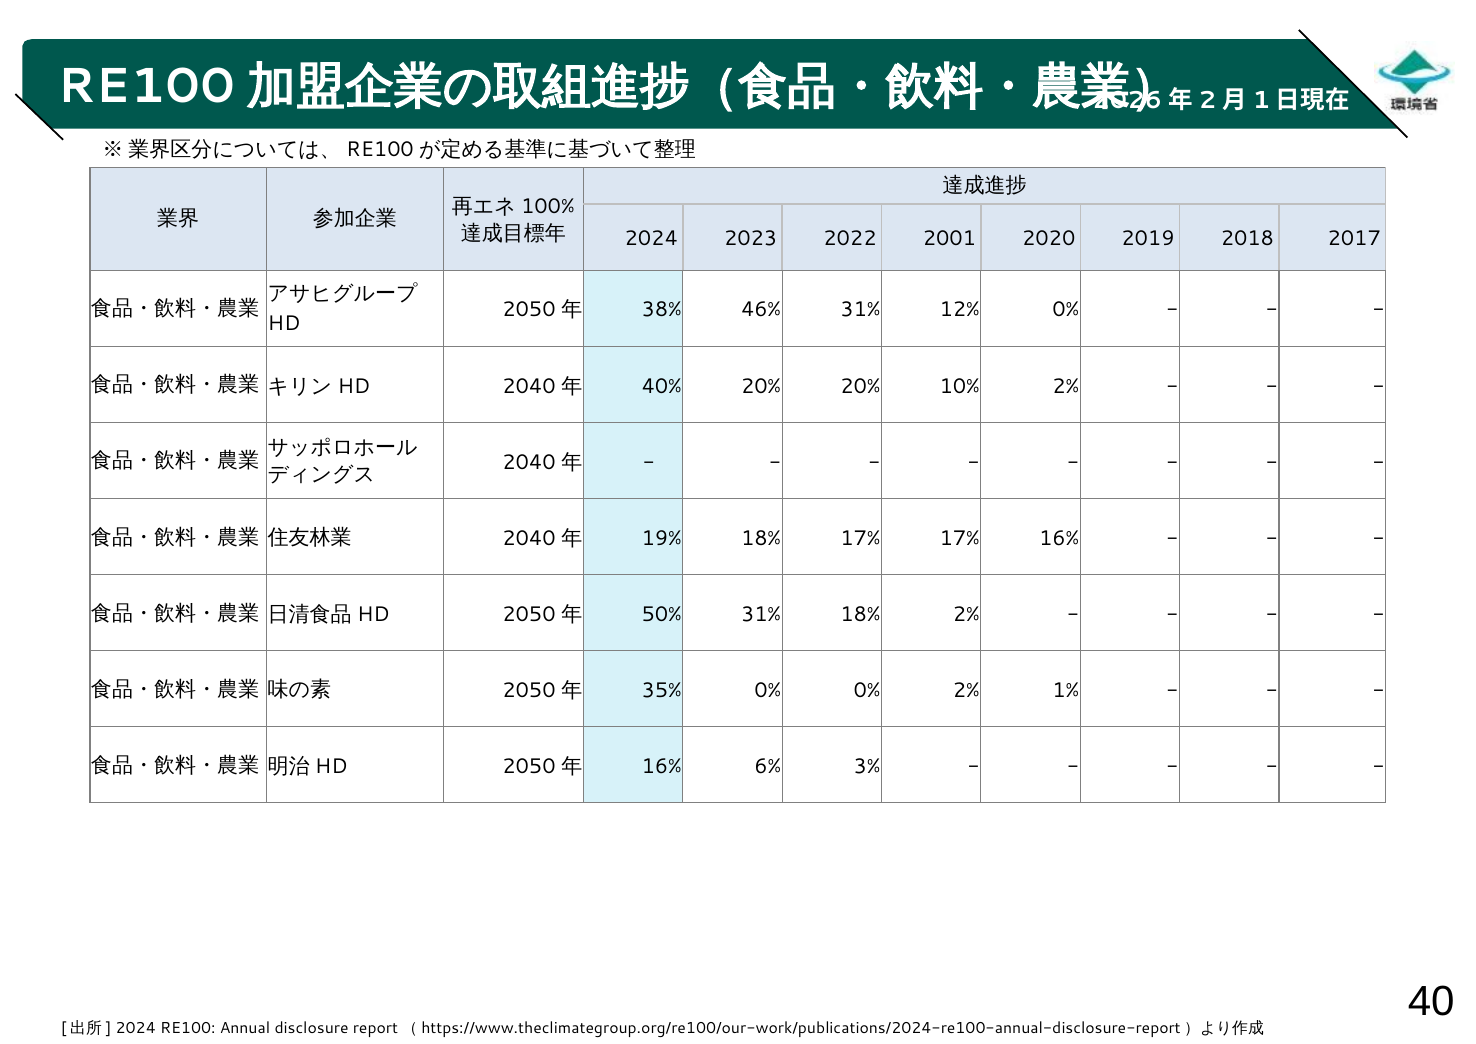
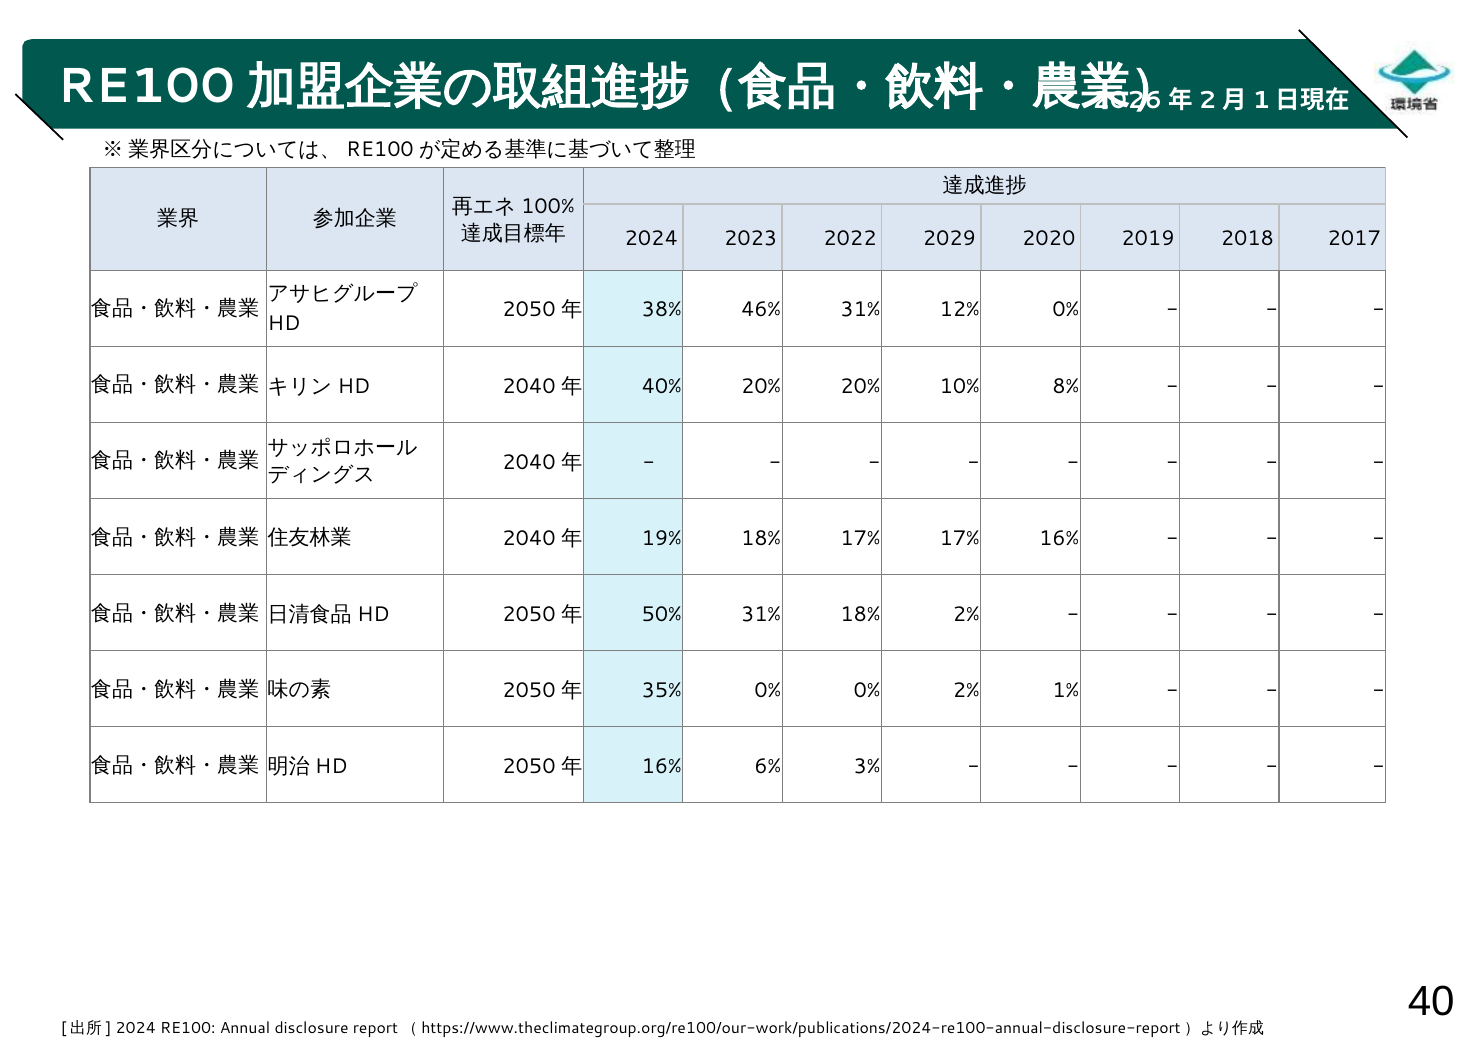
2001: 2001 -> 2029 (949, 238)
10% 2%: 2% -> 8% (1066, 386)
